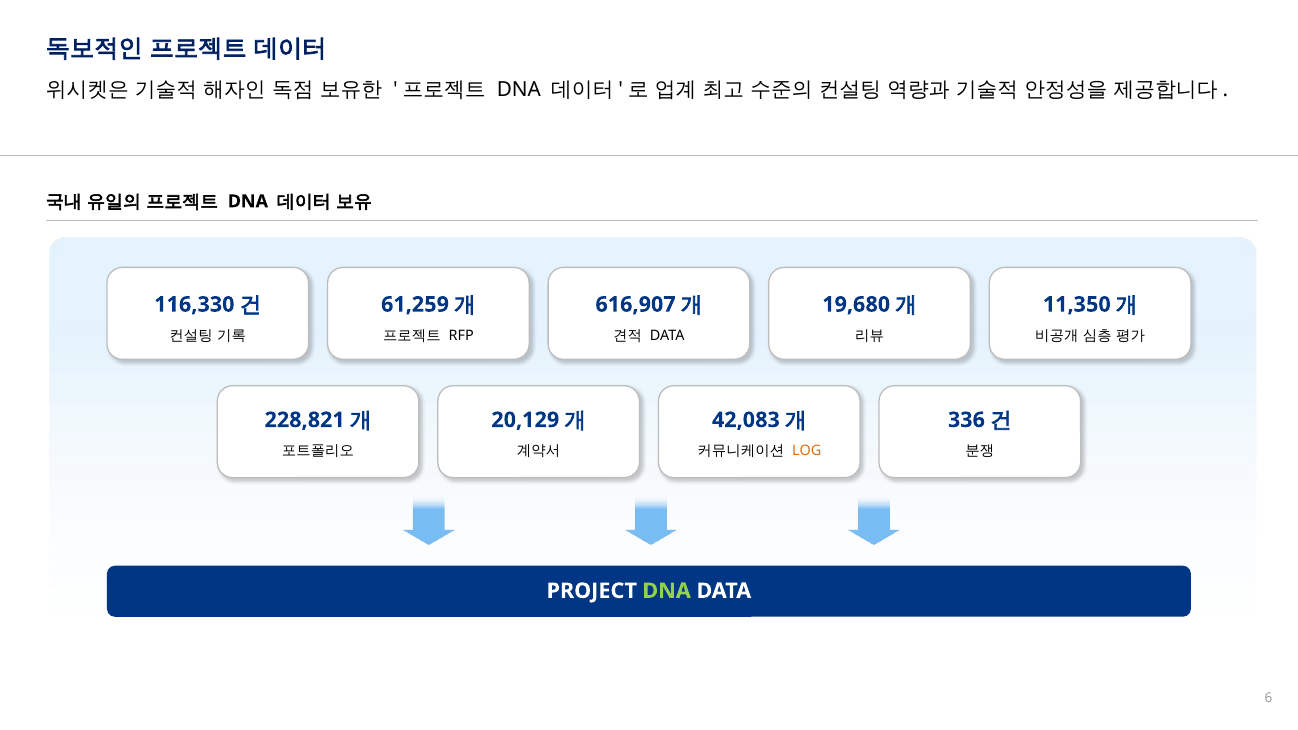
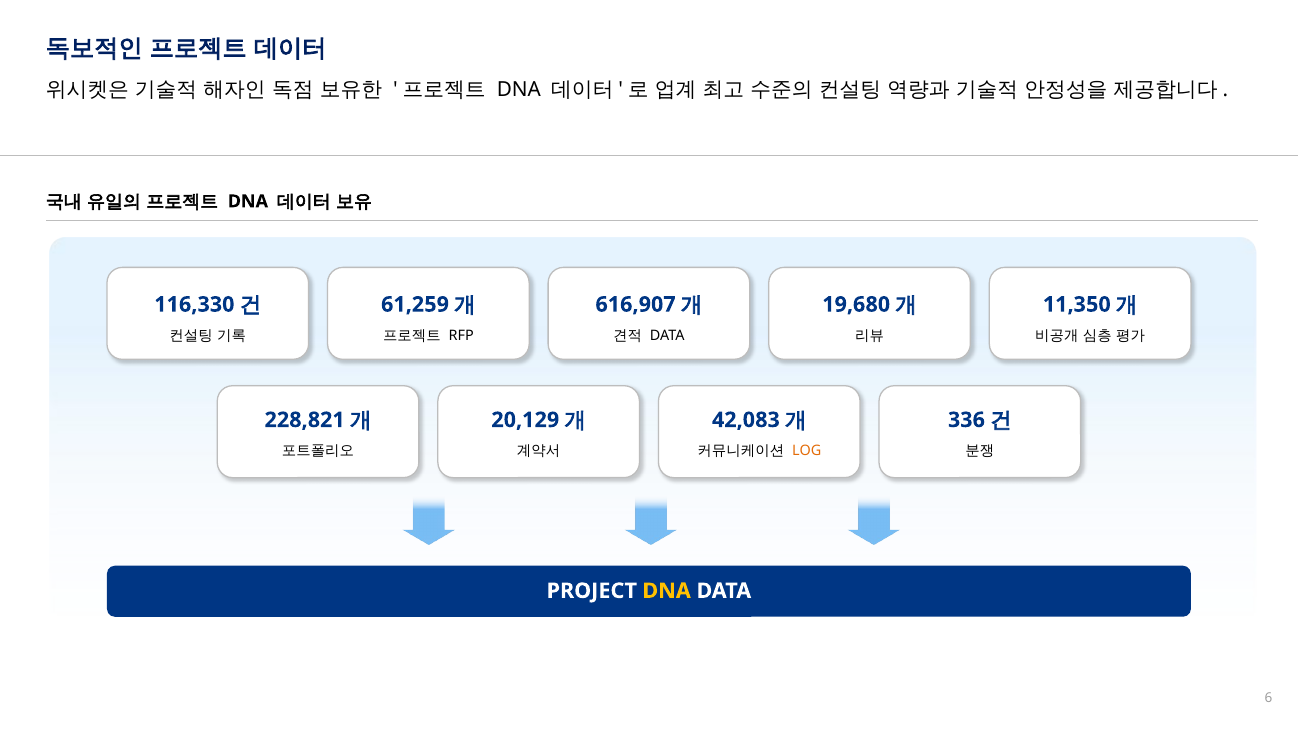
DNA colour: light green -> yellow (667, 591)
